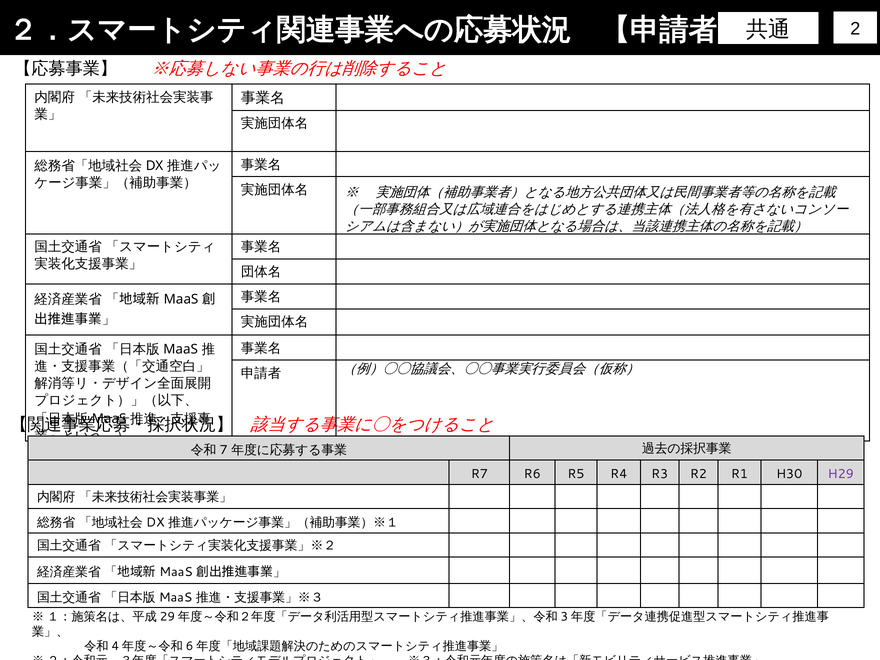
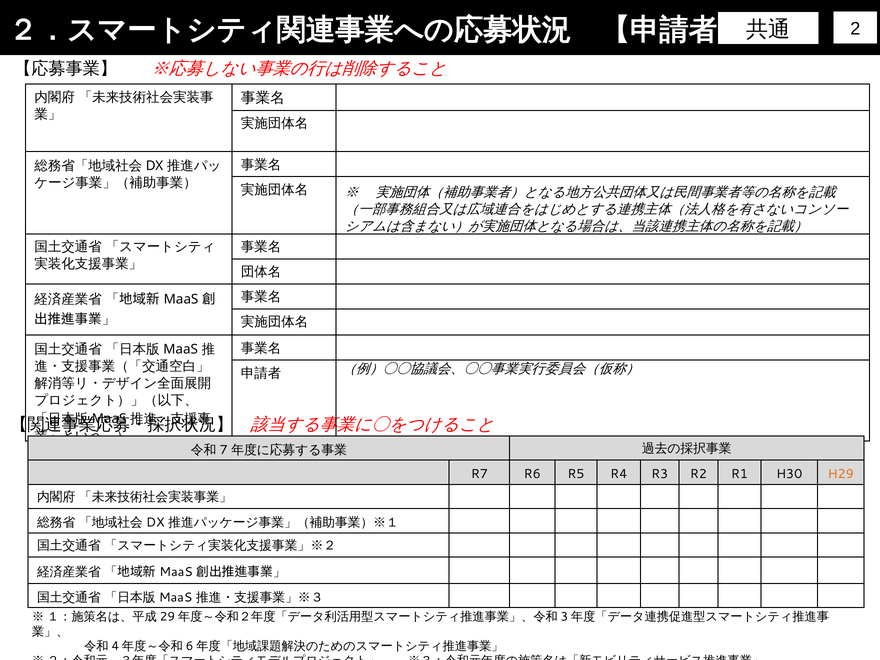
H29 colour: purple -> orange (841, 474)
